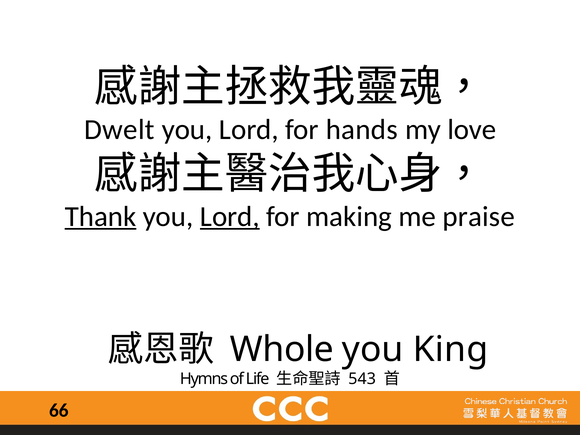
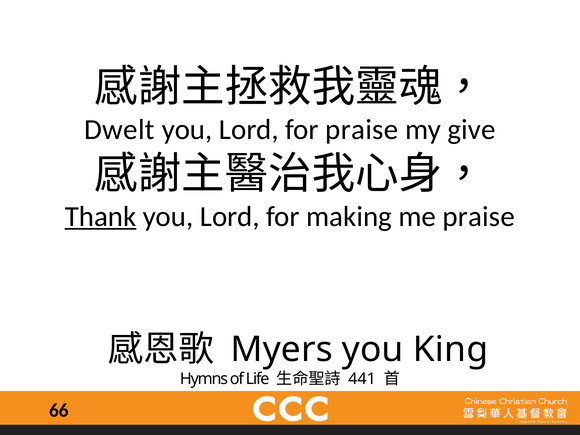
for hands: hands -> praise (362, 129)
love: love -> give (472, 129)
Lord underline: present -> none (230, 216)
Whole: Whole -> Myers (282, 349)
543: 543 -> 441 (362, 379)
